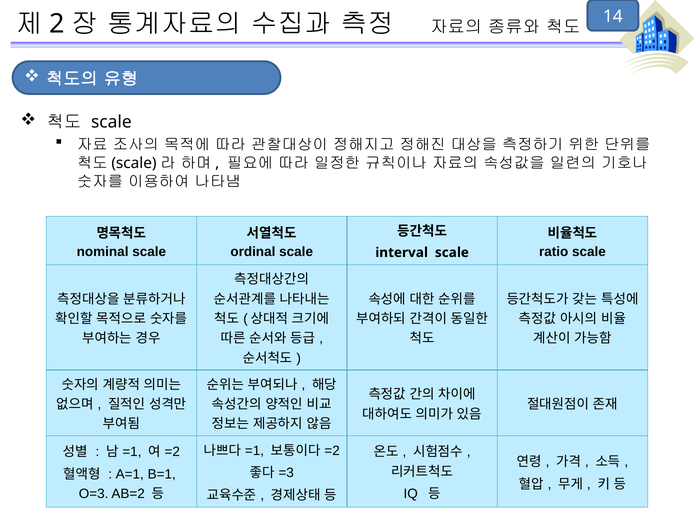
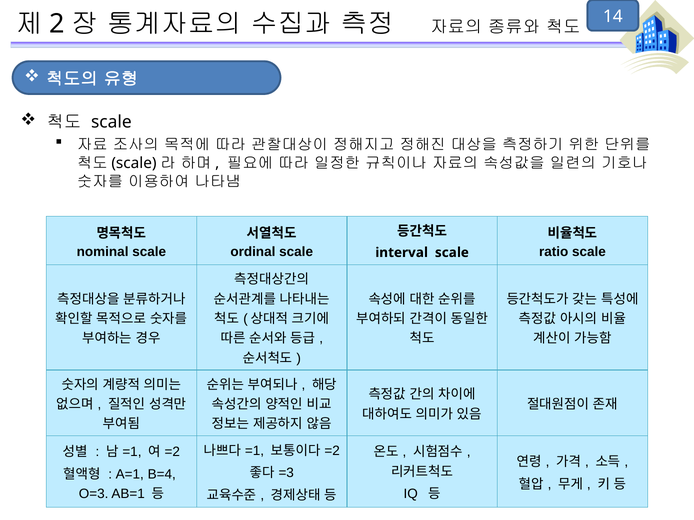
B=1: B=1 -> B=4 (162, 475)
AB=2: AB=2 -> AB=1 (128, 494)
